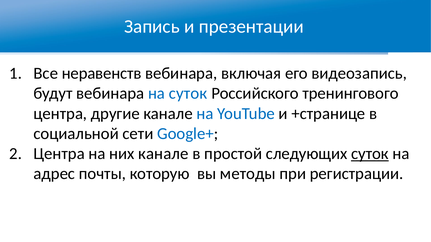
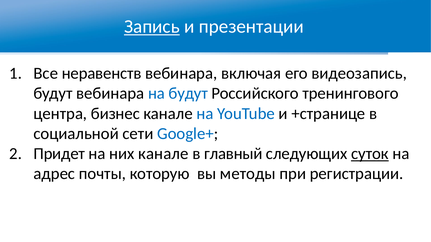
Запись underline: none -> present (152, 27)
на суток: суток -> будут (188, 94)
другие: другие -> бизнес (115, 114)
Центра: Центра -> Придет (59, 154)
простой: простой -> главный (233, 154)
